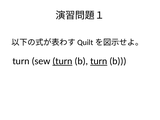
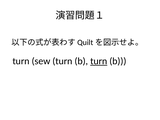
turn underline: present -> none (62, 61)
